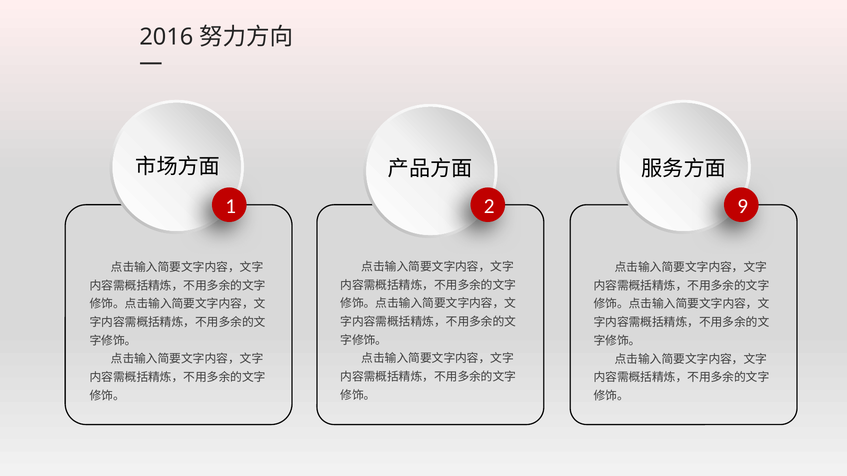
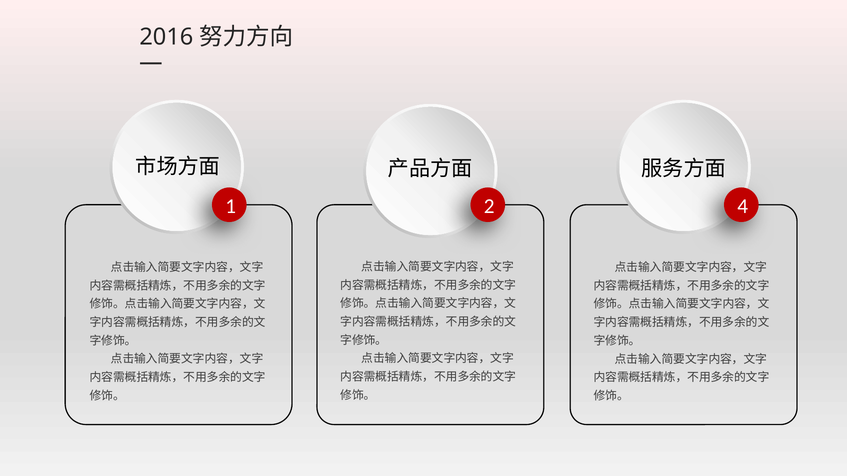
9: 9 -> 4 (743, 206)
